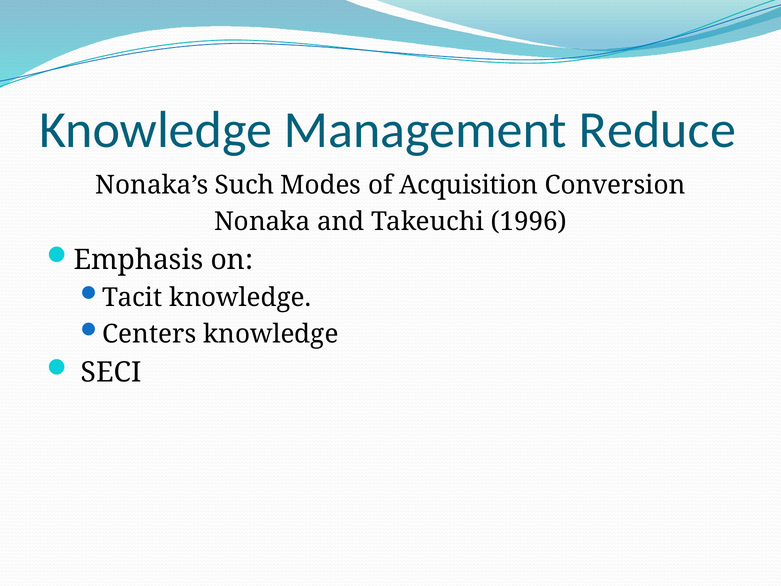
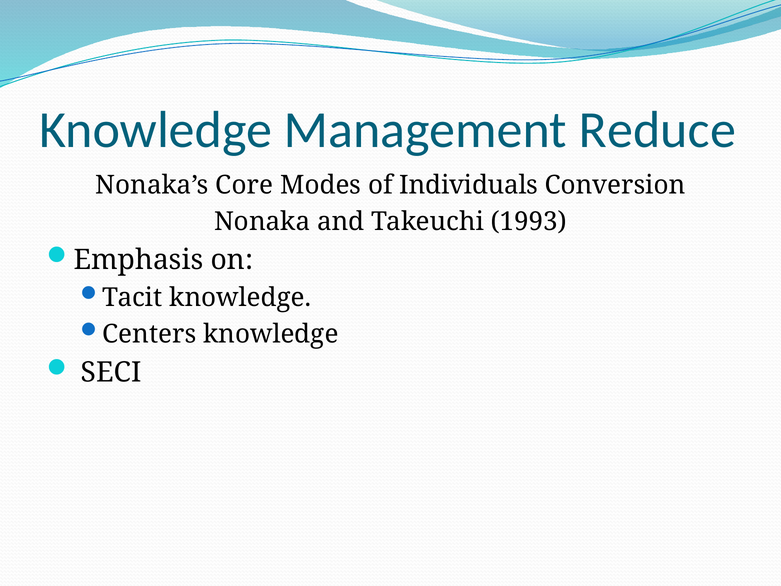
Such: Such -> Core (244, 185)
Acquisition: Acquisition -> Individuals (469, 185)
1996: 1996 -> 1993 (529, 221)
